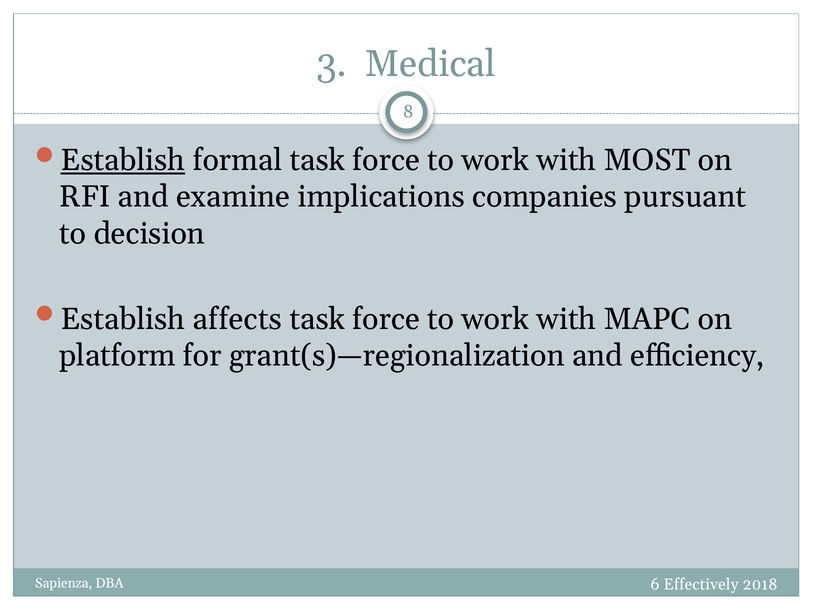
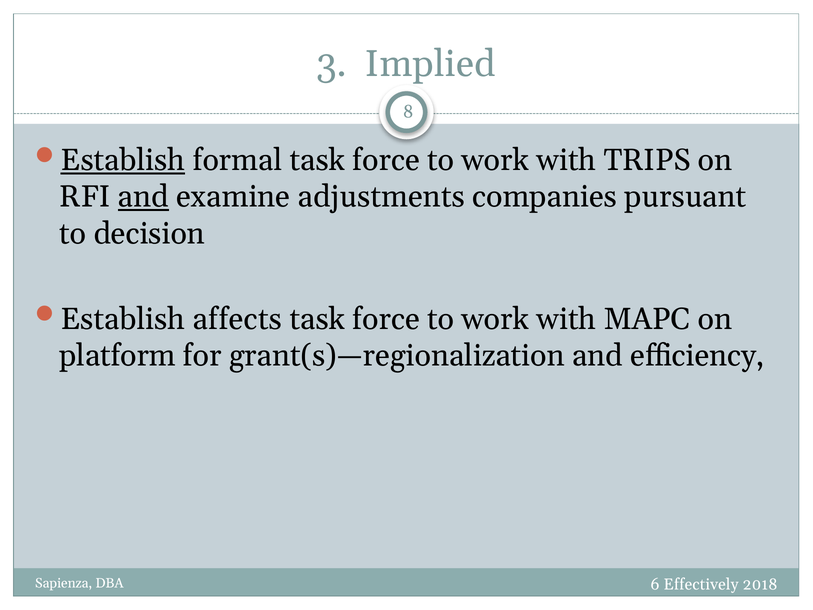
Medical: Medical -> Implied (430, 64)
MOST: MOST -> TRIPS (647, 160)
and underline: none -> present (143, 197)
implications: implications -> adjustments (381, 197)
